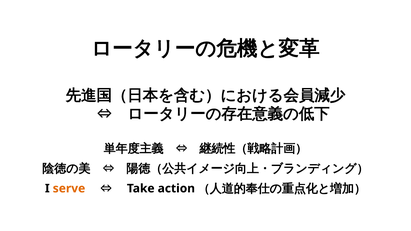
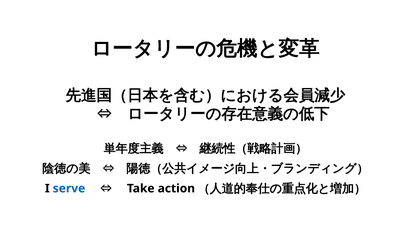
serve colour: orange -> blue (69, 189)
